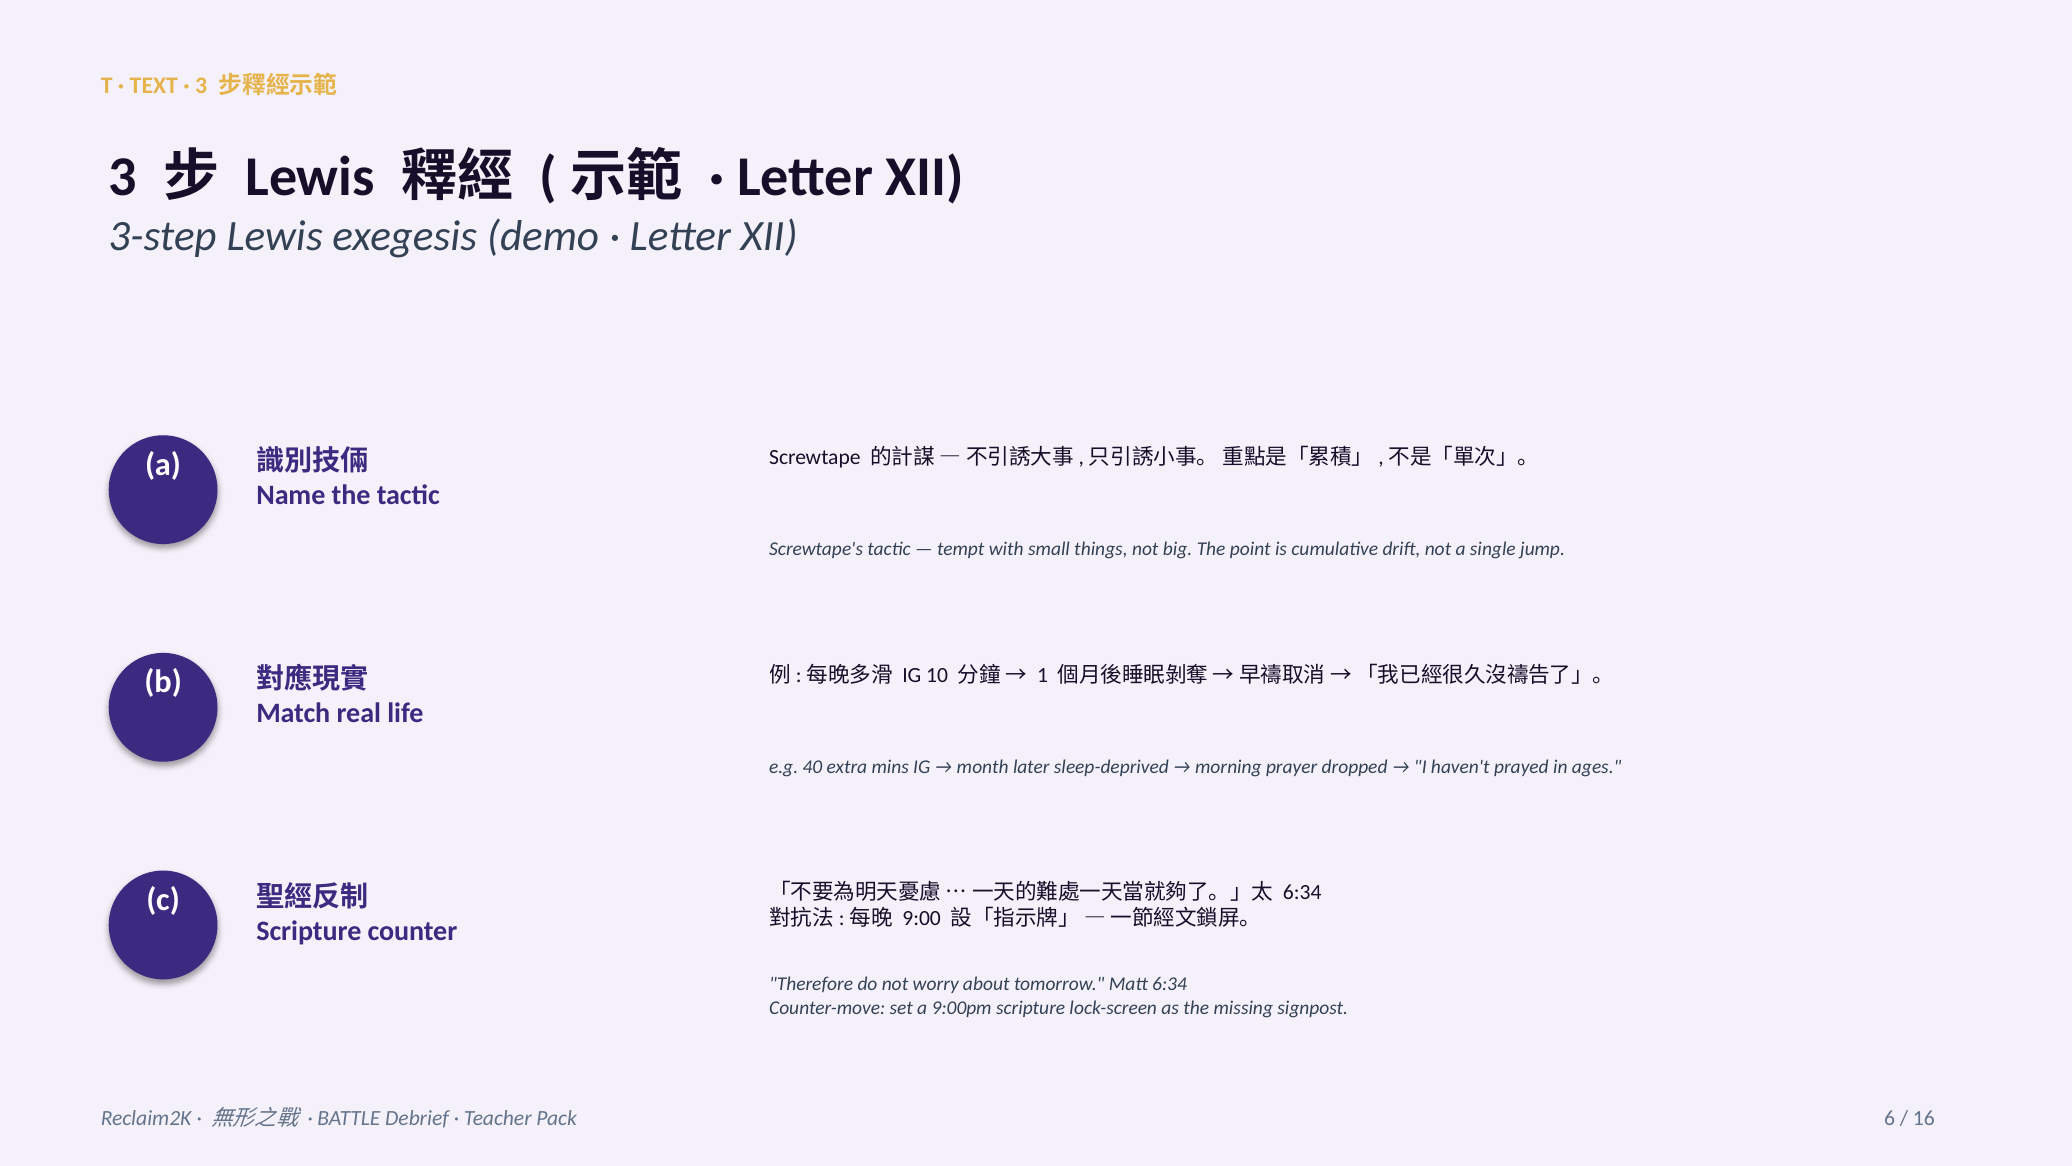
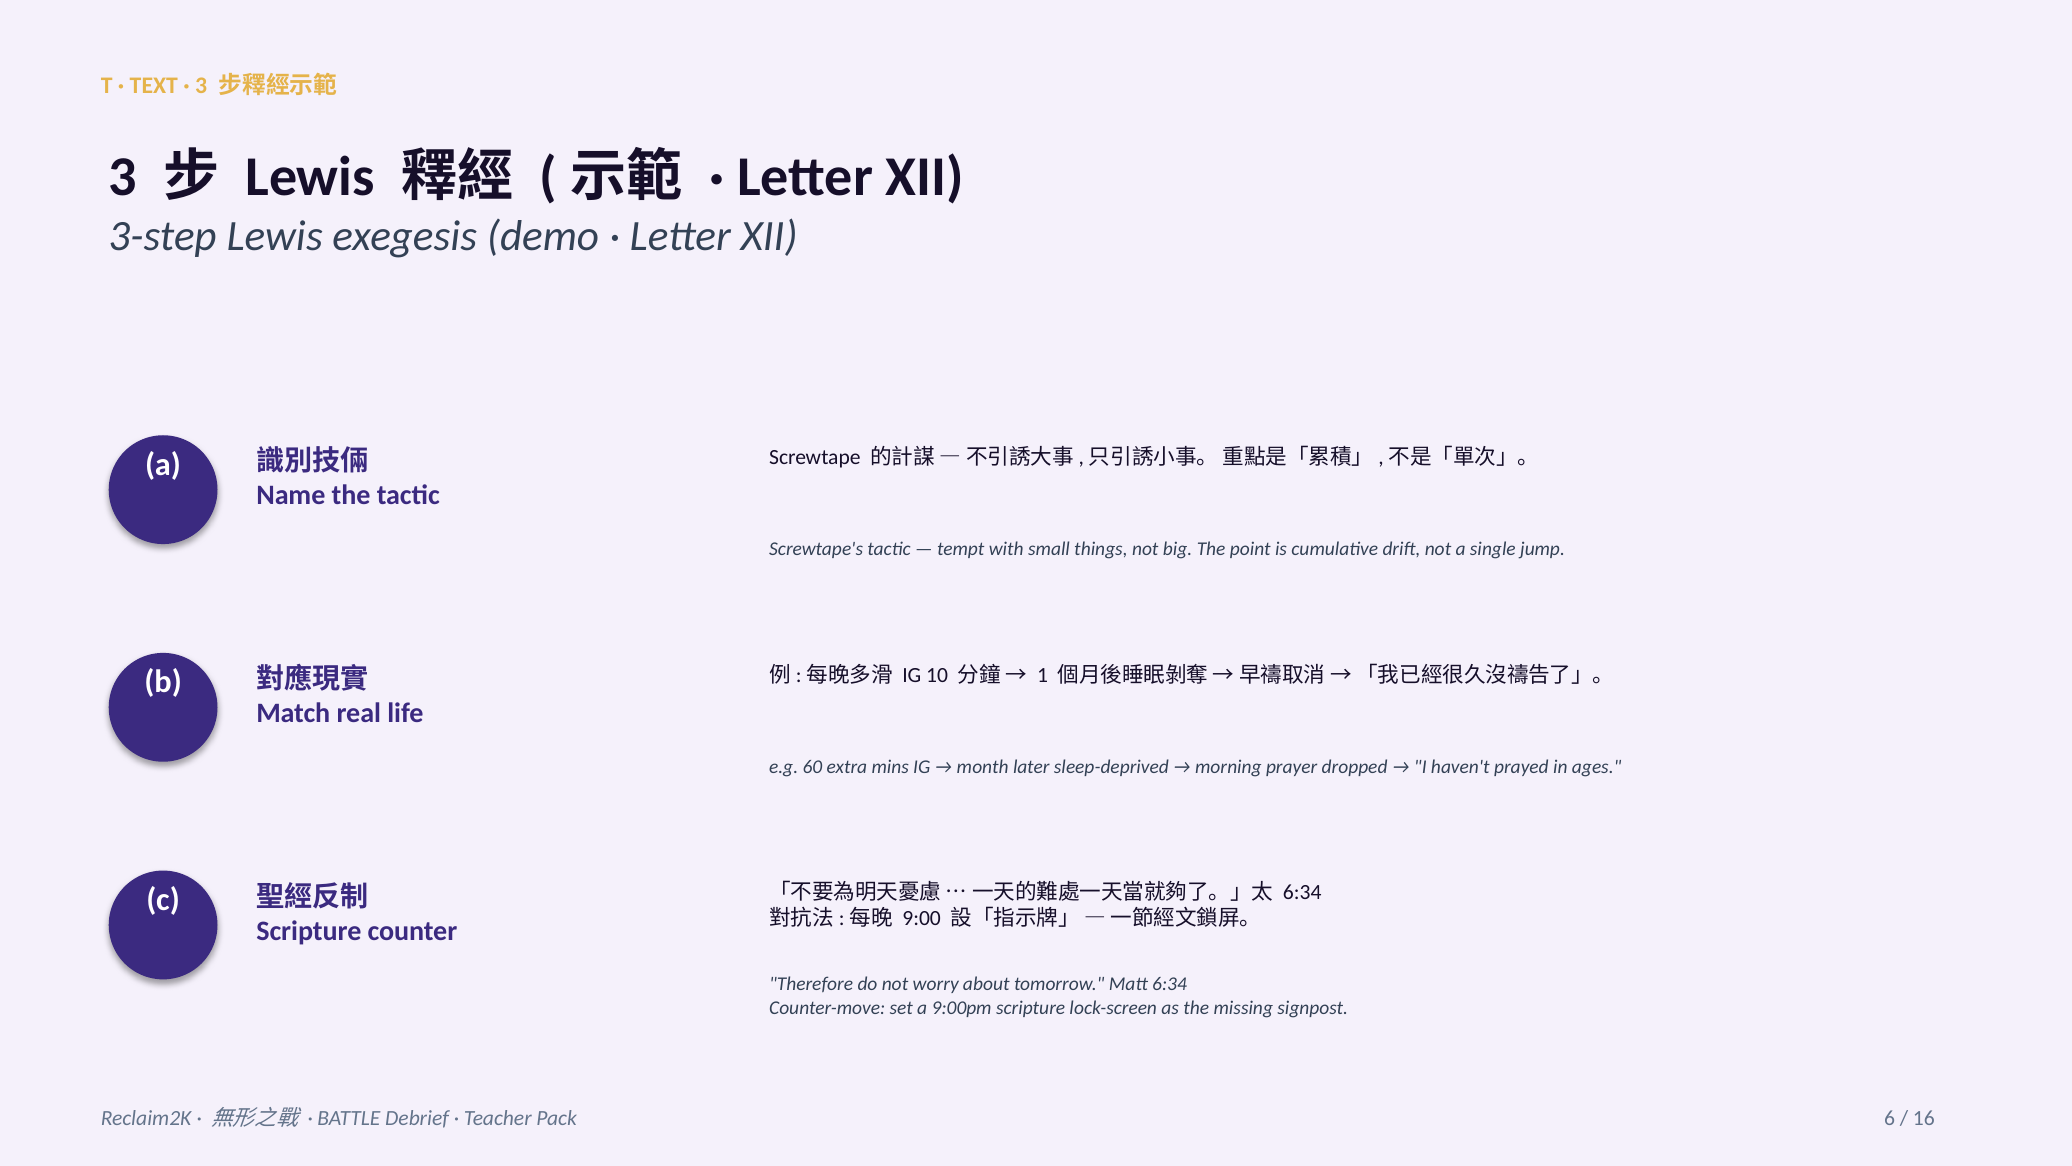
40: 40 -> 60 (812, 767)
